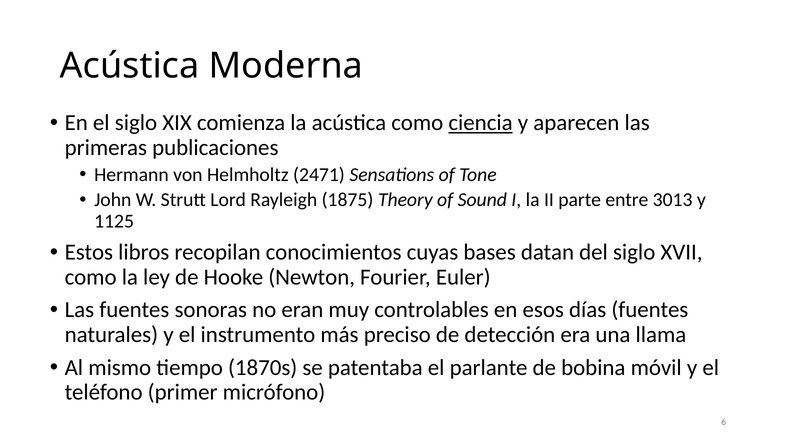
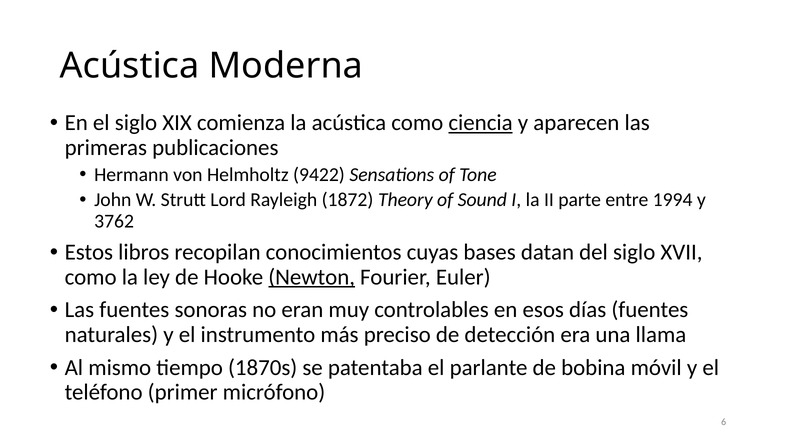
2471: 2471 -> 9422 (319, 175)
1875: 1875 -> 1872 (347, 200)
3013: 3013 -> 1994 (673, 200)
1125: 1125 -> 3762 (114, 221)
Newton underline: none -> present (312, 277)
